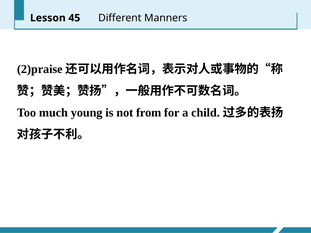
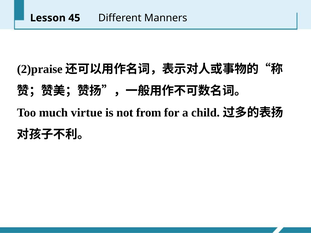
young: young -> virtue (87, 113)
